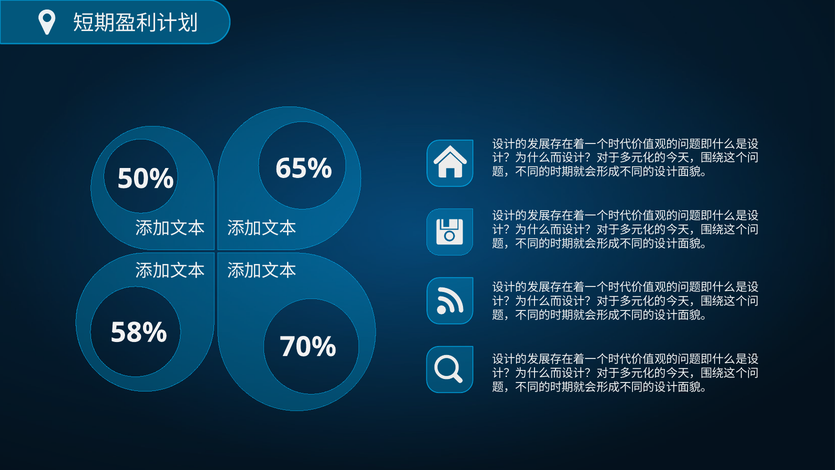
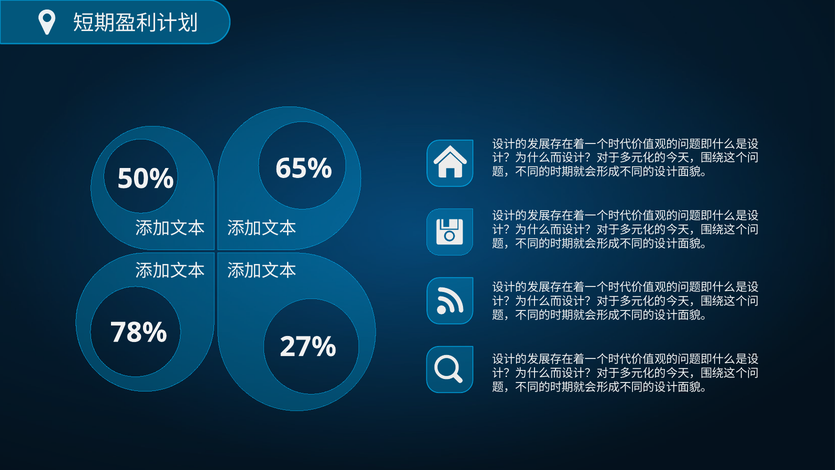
58%: 58% -> 78% (139, 332)
70%: 70% -> 27% (308, 347)
